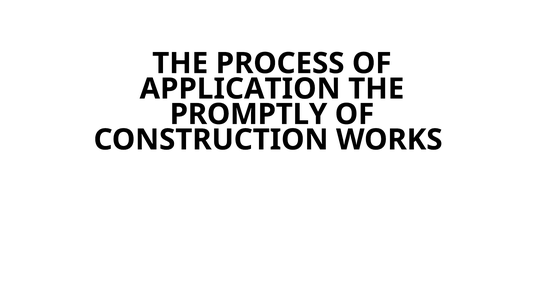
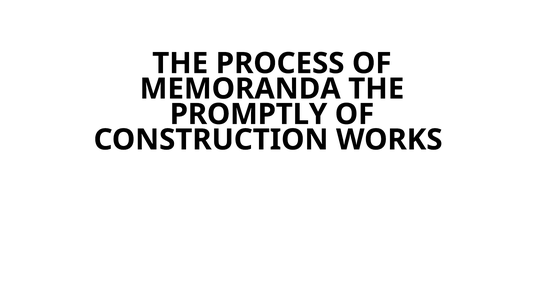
APPLICATION: APPLICATION -> MEMORANDA (240, 89)
